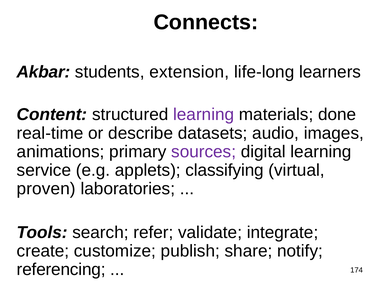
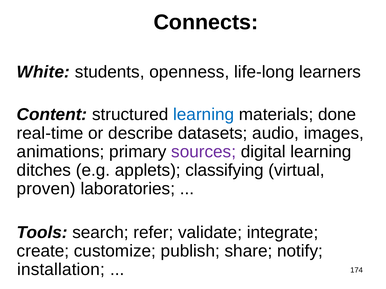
Akbar: Akbar -> White (43, 72)
extension: extension -> openness (189, 72)
learning colour: purple -> blue (204, 115)
service: service -> ditches (44, 170)
referencing: referencing -> installation (61, 270)
